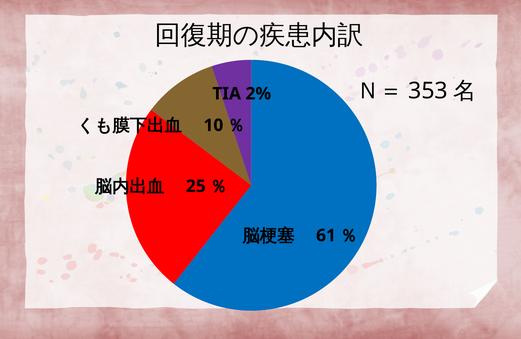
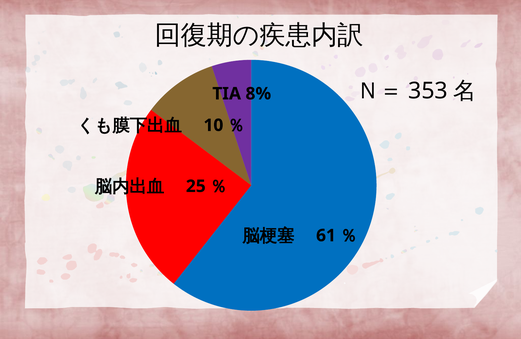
2%: 2% -> 8% (258, 94)
